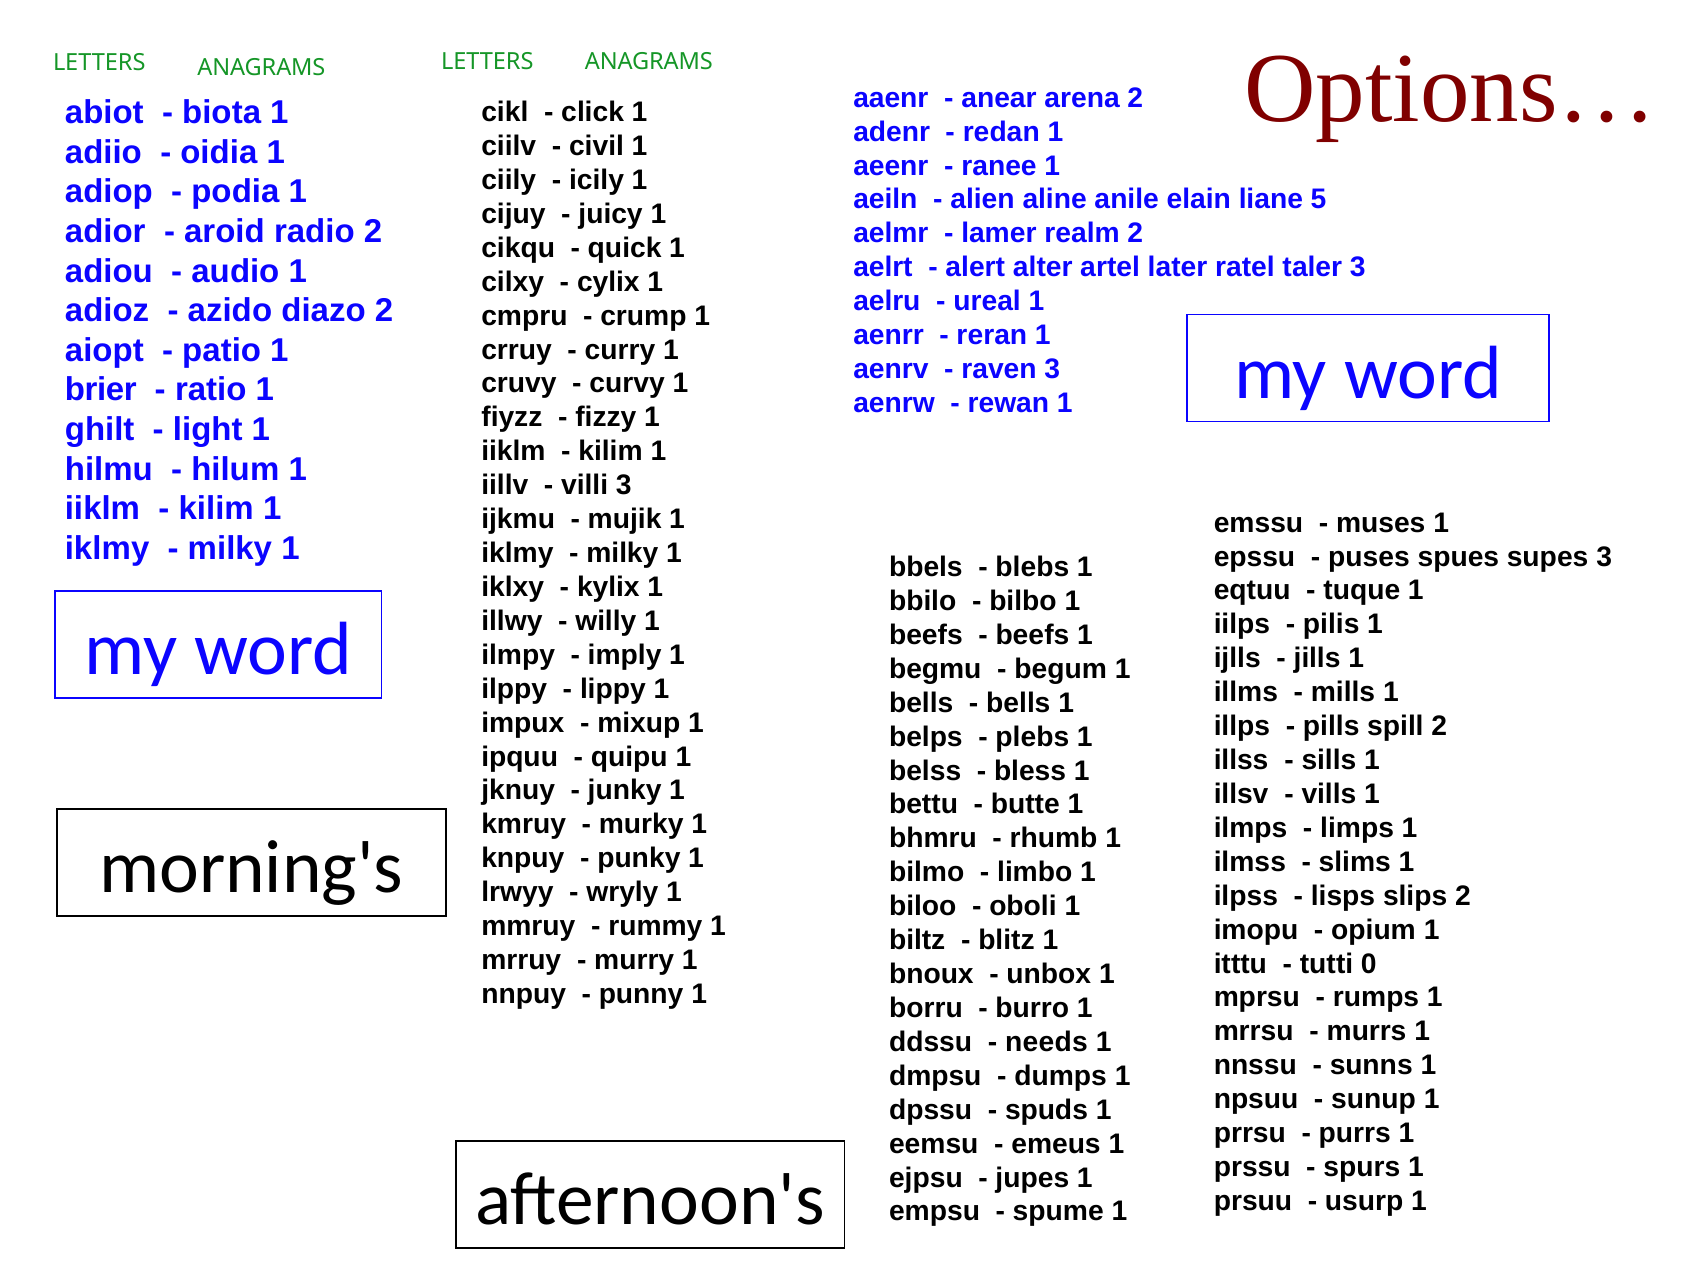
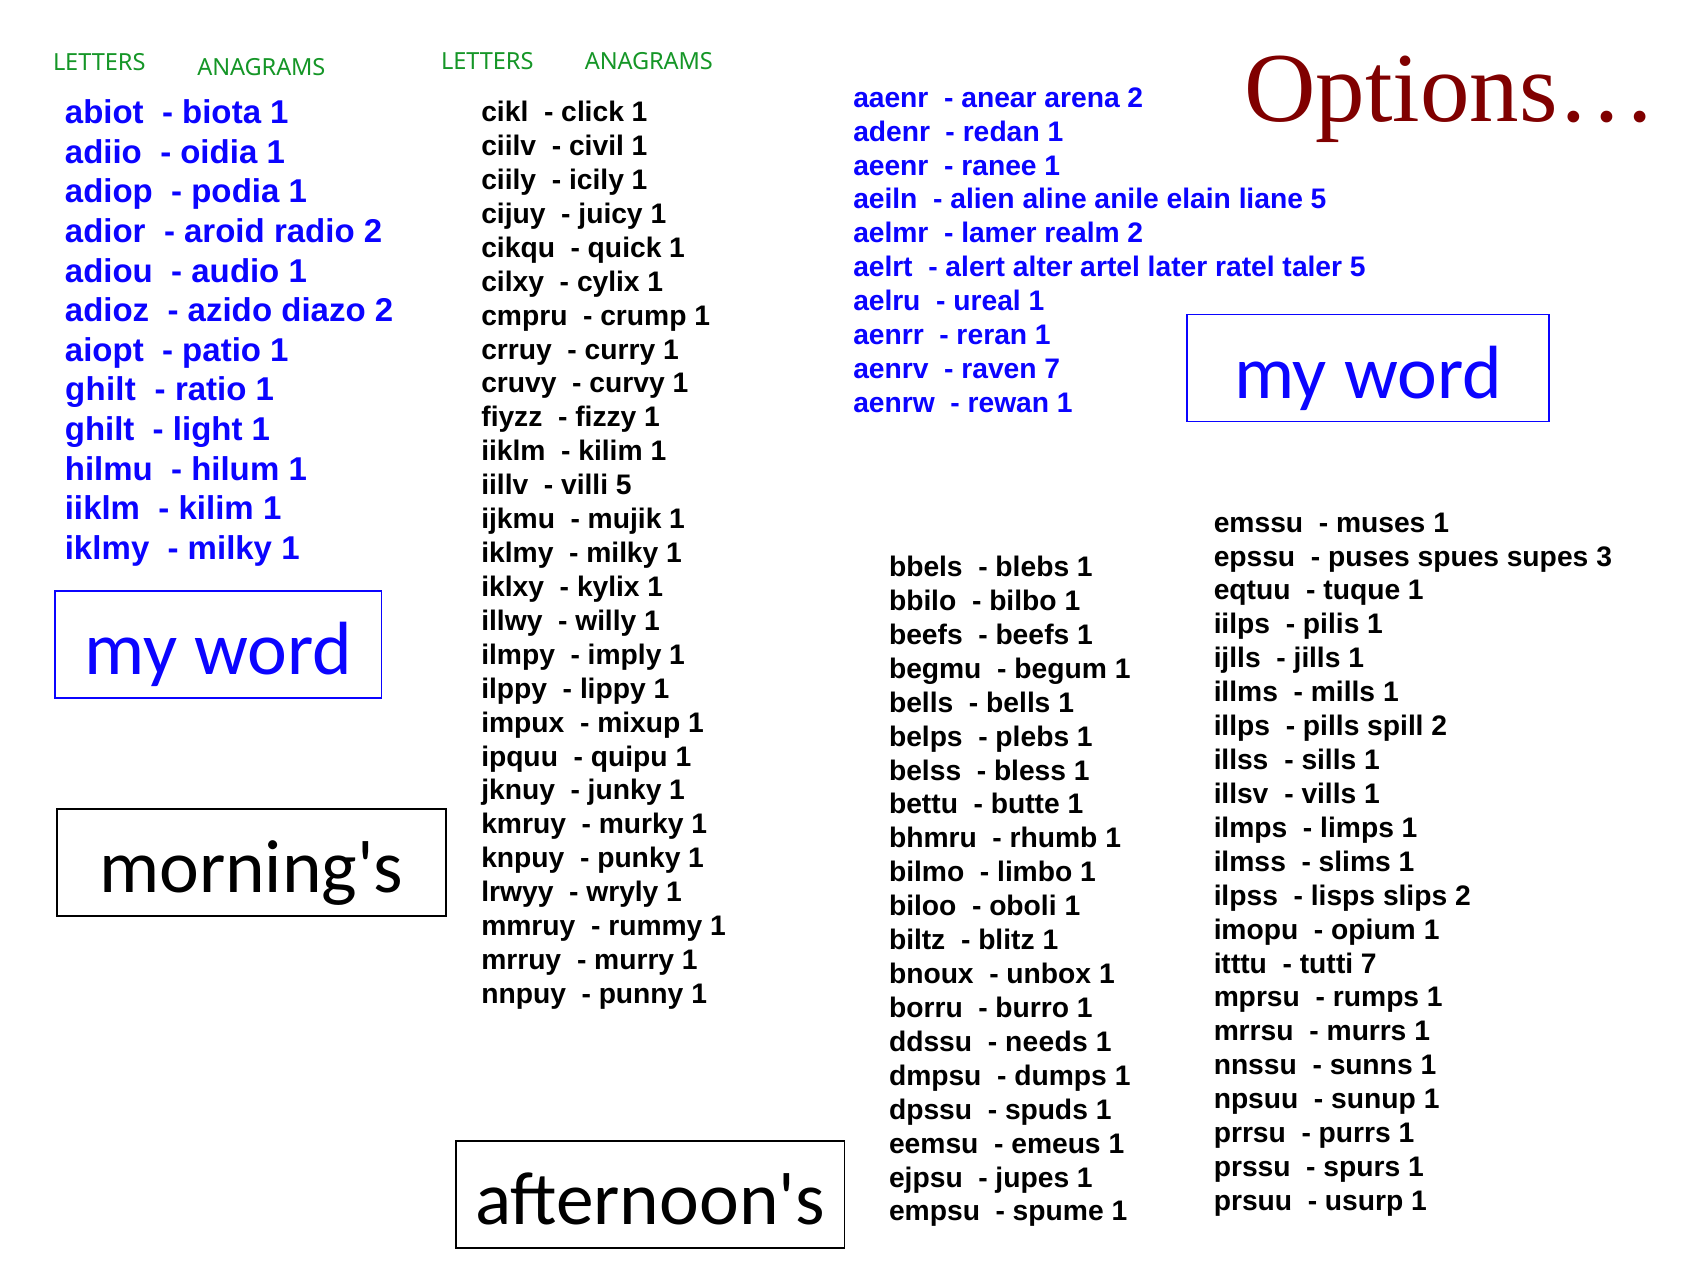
taler 3: 3 -> 5 (1358, 267)
raven 3: 3 -> 7 (1052, 369)
brier: brier -> ghilt (101, 390)
villi 3: 3 -> 5 (624, 485)
tutti 0: 0 -> 7 (1369, 964)
